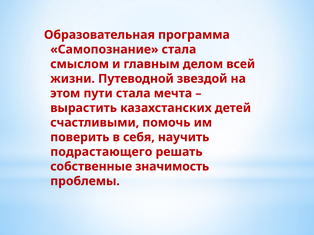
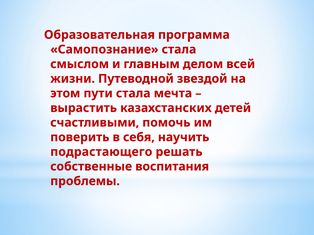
значимость: значимость -> воспитания (172, 167)
